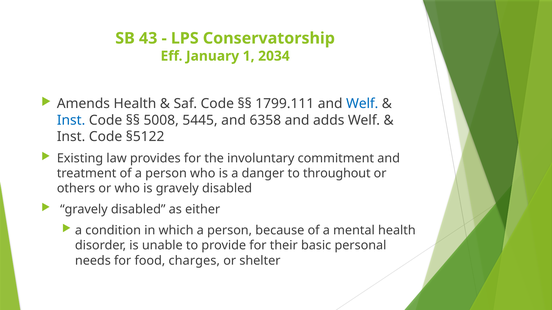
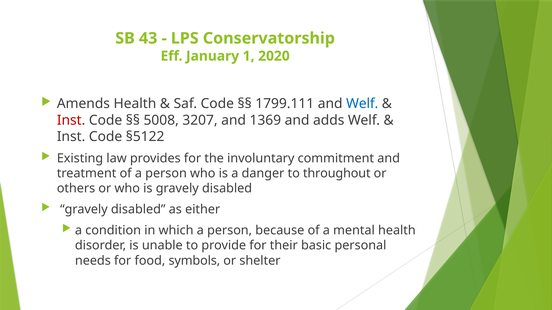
2034: 2034 -> 2020 (274, 56)
Inst colour: blue -> red (71, 120)
5445: 5445 -> 3207 (200, 120)
6358: 6358 -> 1369 (265, 120)
charges: charges -> symbols (194, 261)
